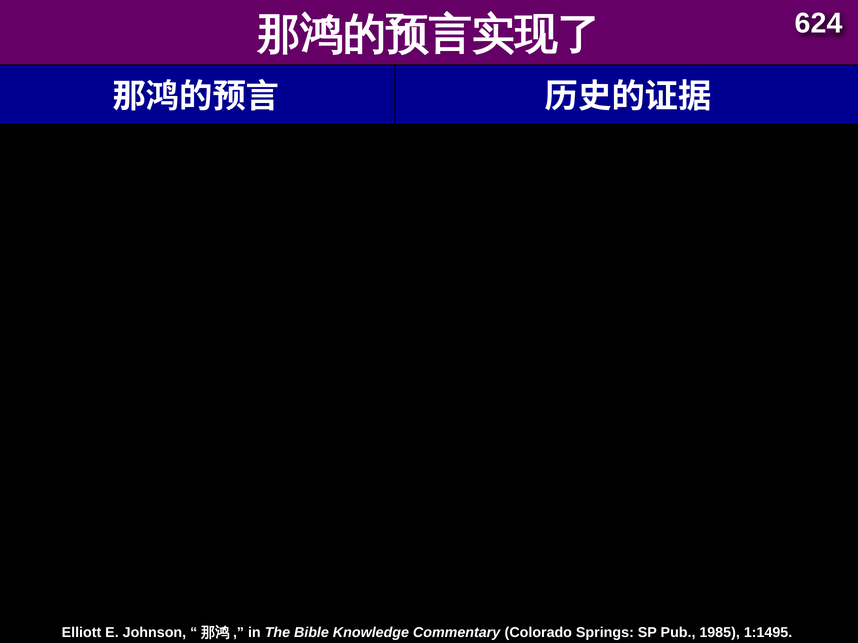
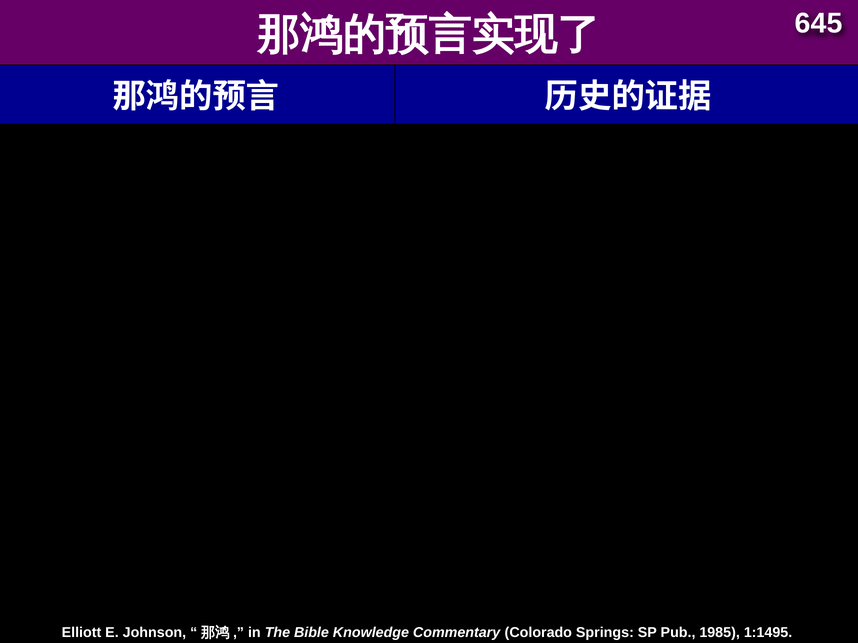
624: 624 -> 645 (819, 23)
